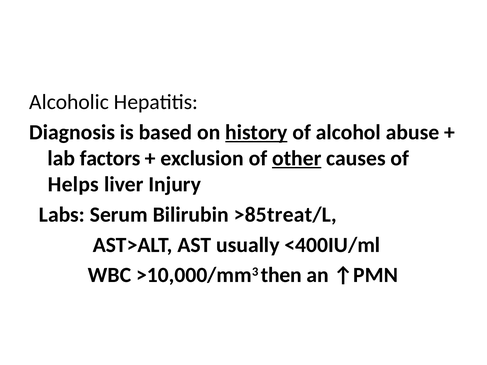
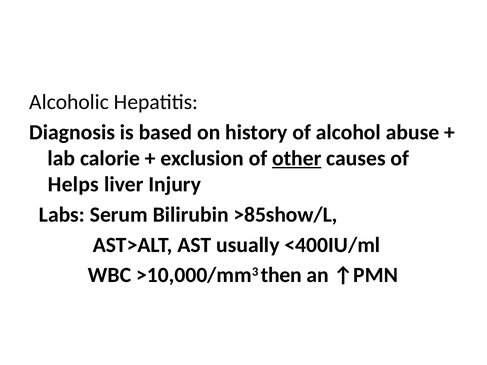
history underline: present -> none (256, 132)
factors: factors -> calorie (110, 158)
>85treat/L: >85treat/L -> >85show/L (285, 215)
